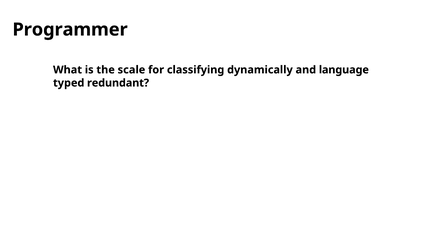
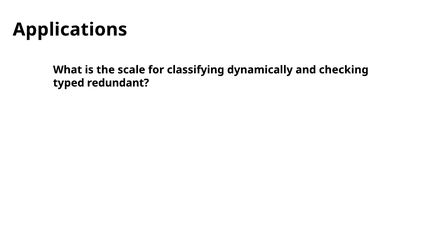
Programmer: Programmer -> Applications (70, 30)
language: language -> checking (344, 70)
